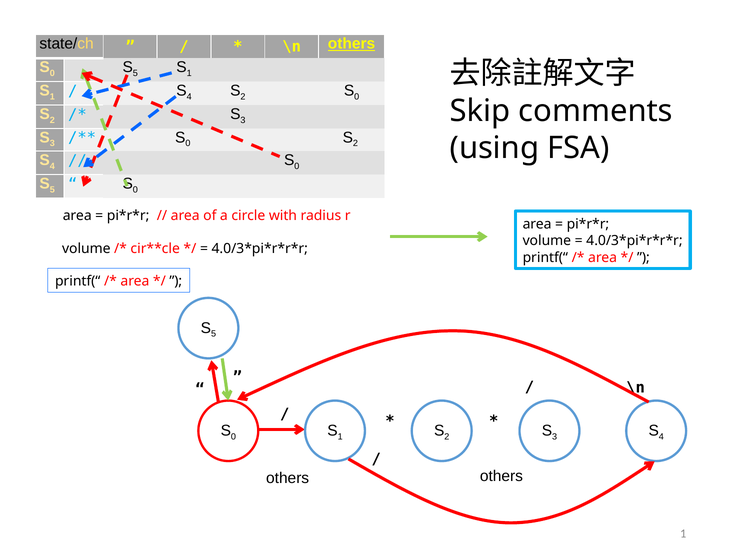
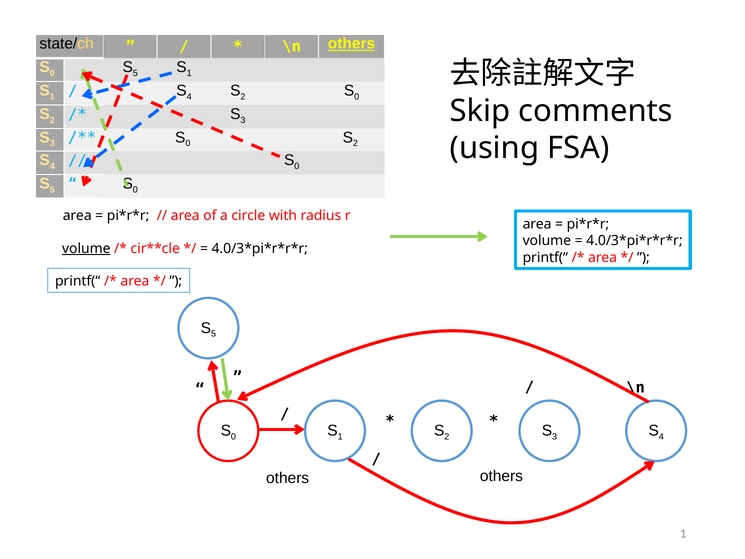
volume underline: none -> present (86, 248)
